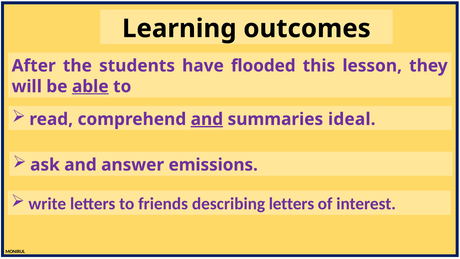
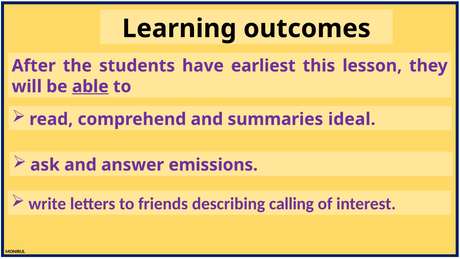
flooded: flooded -> earliest (263, 66)
and underline: present -> none (207, 119)
describing letters: letters -> calling (291, 204)
